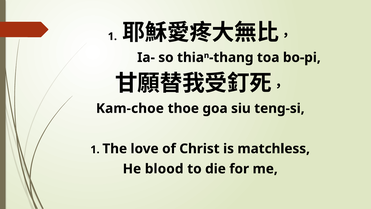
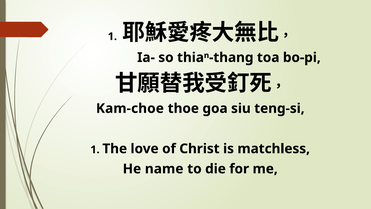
blood: blood -> name (164, 169)
